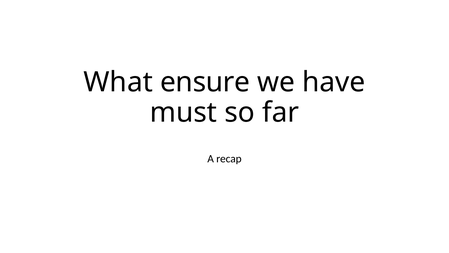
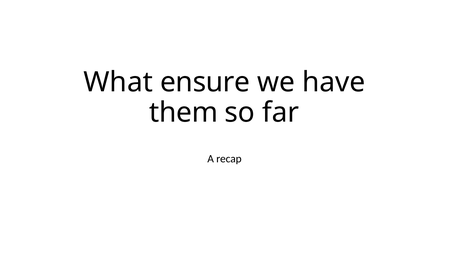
must: must -> them (184, 112)
